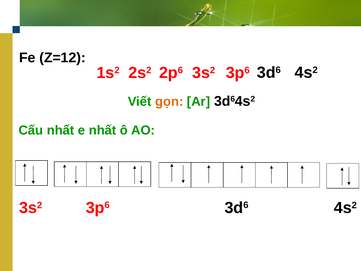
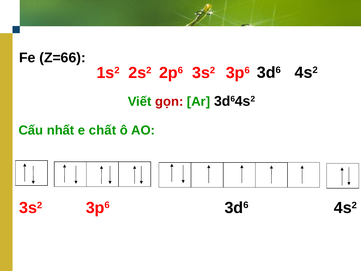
Z=12: Z=12 -> Z=66 (63, 58)
gọn colour: orange -> red (169, 101)
e nhất: nhất -> chất (103, 130)
